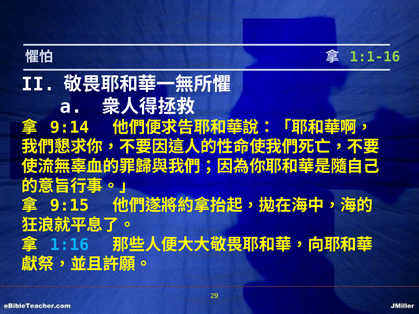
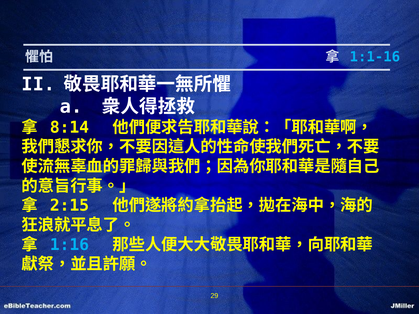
1:1-16 colour: light green -> light blue (375, 57)
9:14: 9:14 -> 8:14 (69, 127)
9:15: 9:15 -> 2:15 (69, 206)
